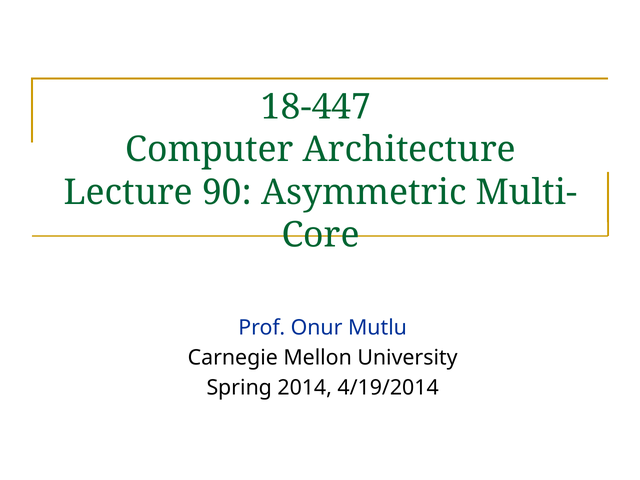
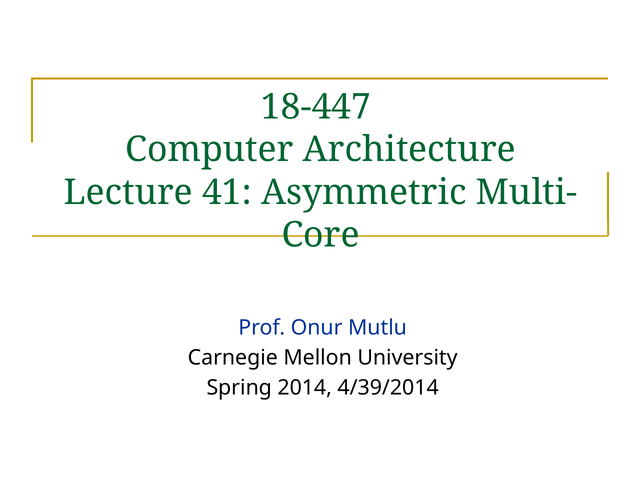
90: 90 -> 41 (227, 192)
4/19/2014: 4/19/2014 -> 4/39/2014 (388, 388)
